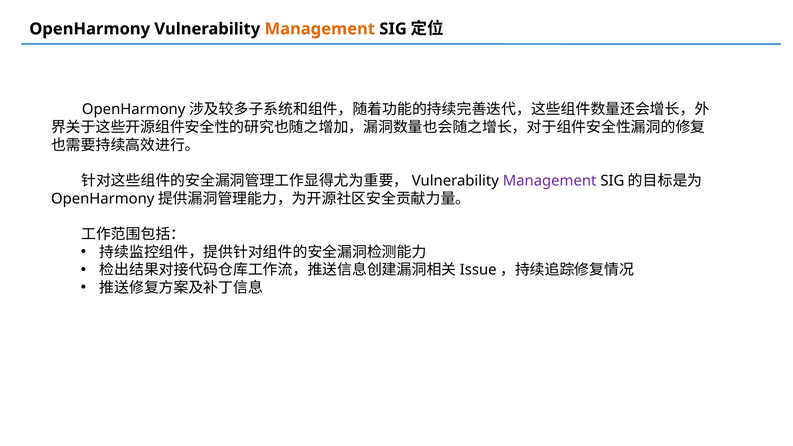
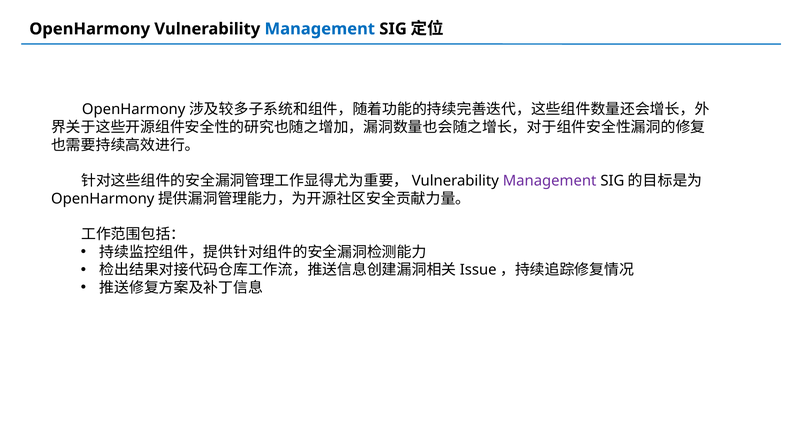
Management colour: orange -> blue (320, 29)
